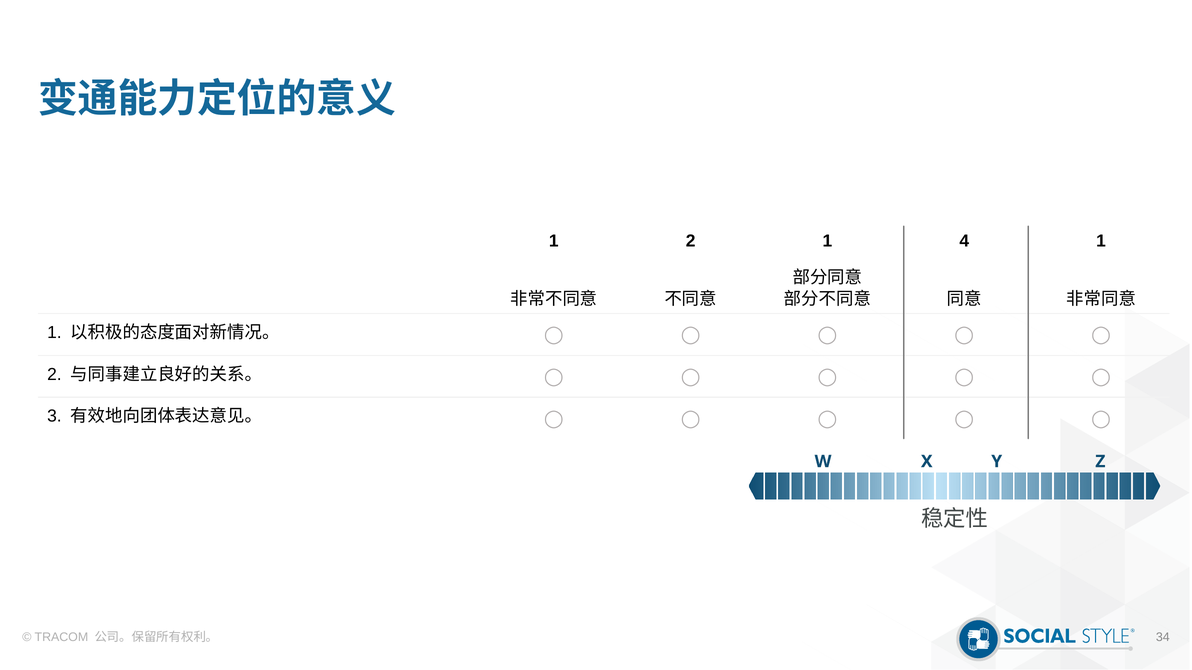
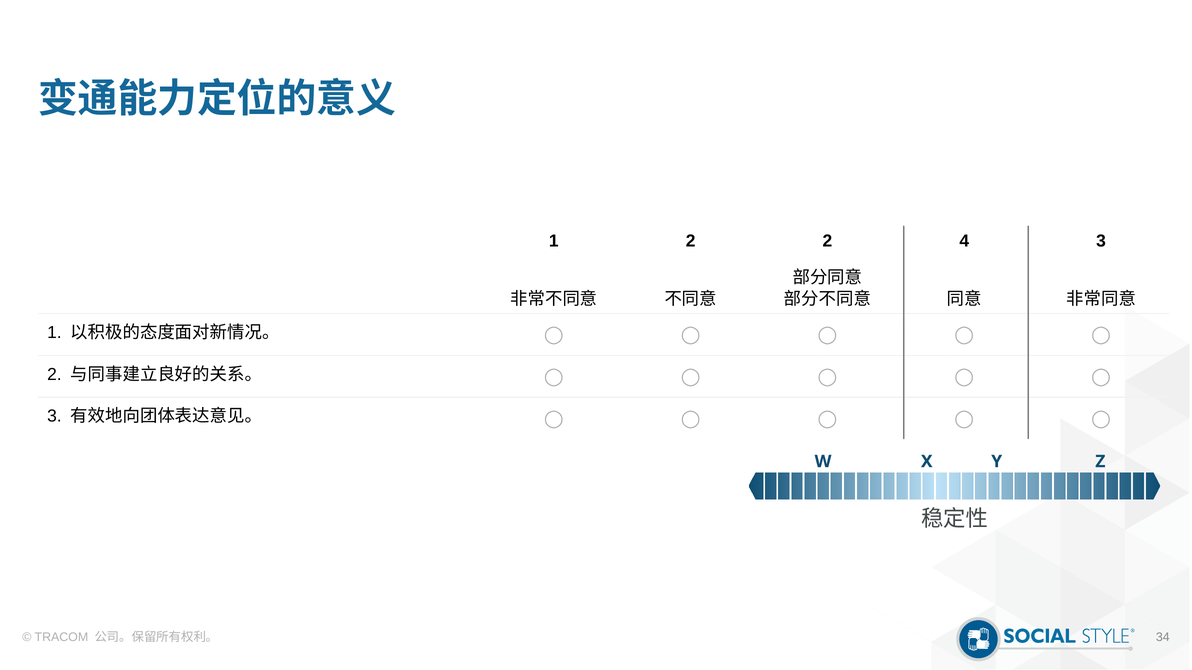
2 1: 1 -> 2 (827, 241)
4 1: 1 -> 3 (1101, 241)
